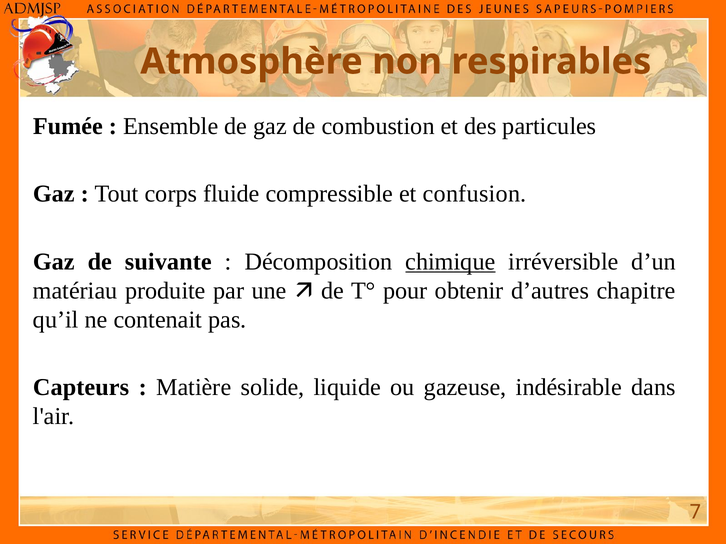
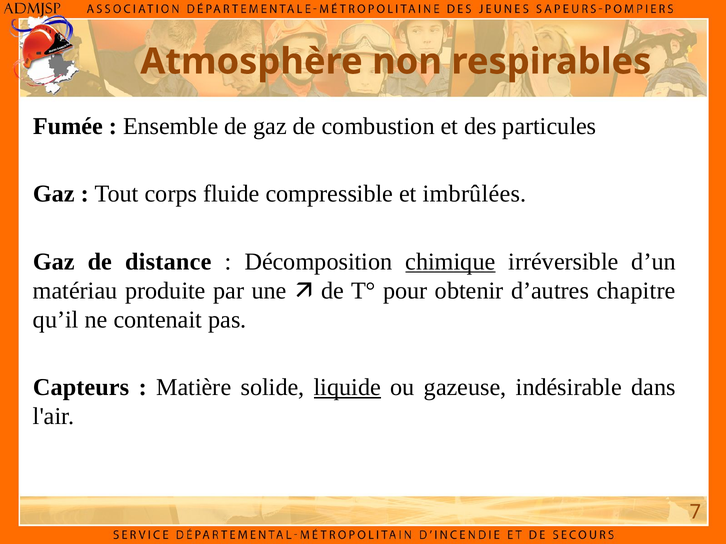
confusion: confusion -> imbrûlées (475, 194)
suivante: suivante -> distance (168, 262)
liquide underline: none -> present (347, 388)
